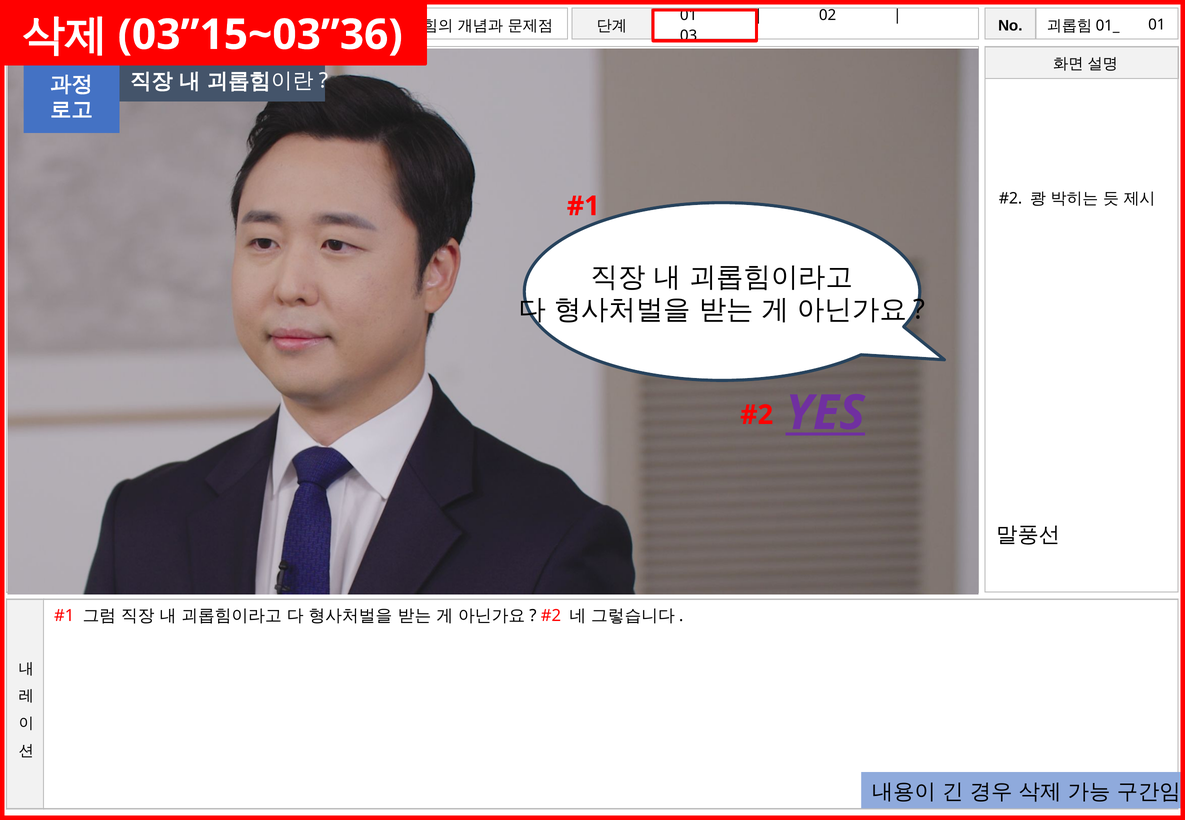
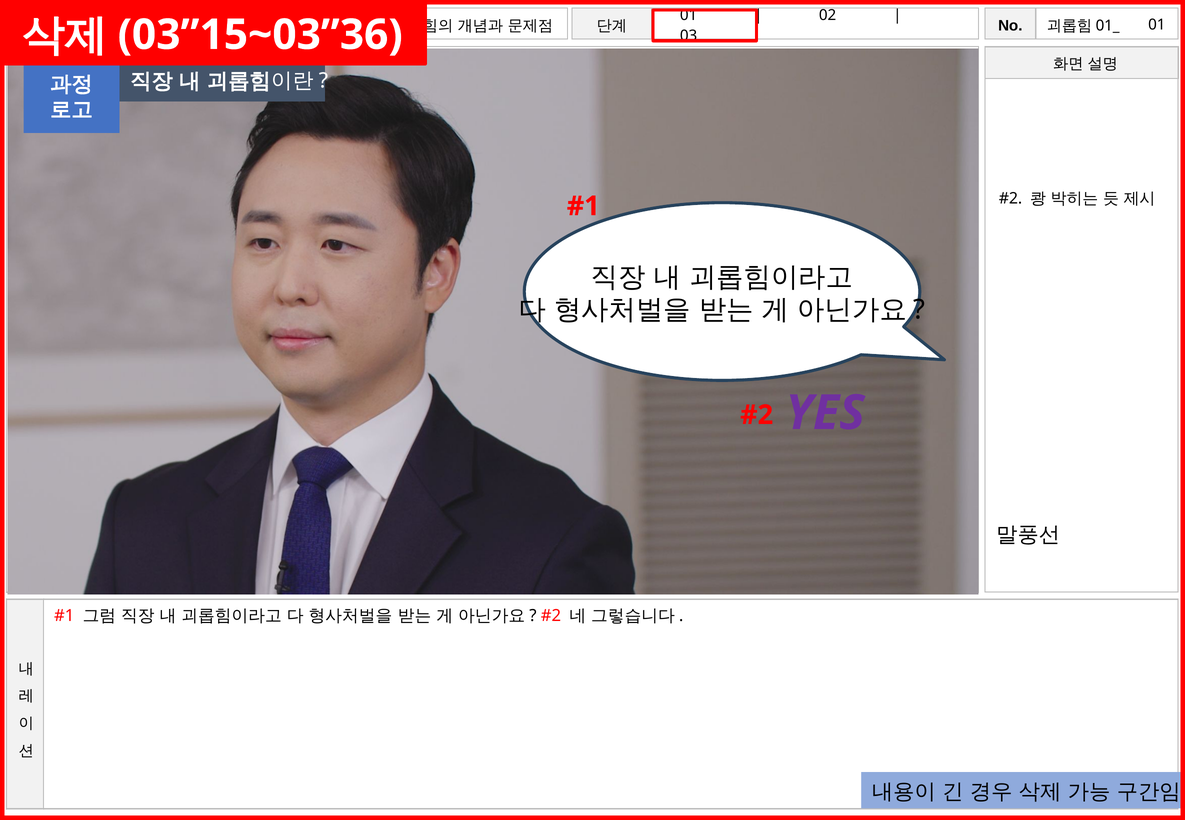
YES underline: present -> none (825, 413)
